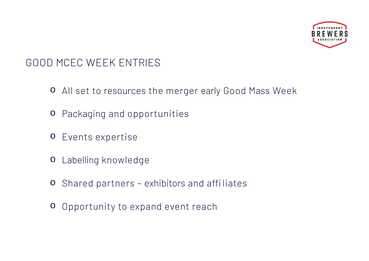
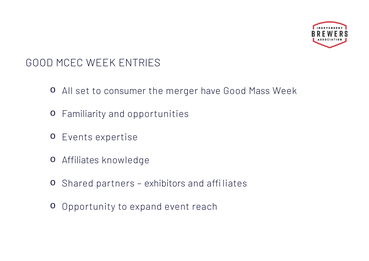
resources: resources -> consumer (125, 91)
early: early -> have (211, 91)
Packaging: Packaging -> Familiarity (84, 114)
Labelling: Labelling -> Affiliates (80, 160)
